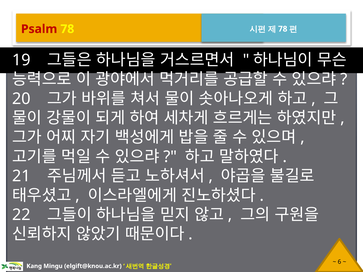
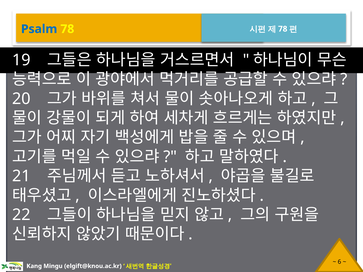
Psalm colour: red -> blue (39, 29)
